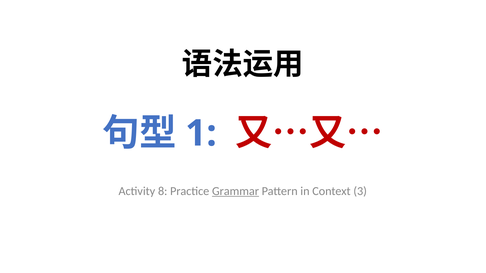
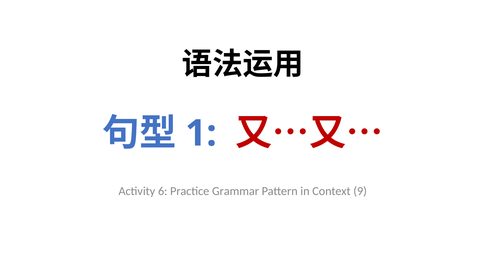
8: 8 -> 6 (163, 191)
Grammar underline: present -> none (236, 191)
3: 3 -> 9 (360, 191)
